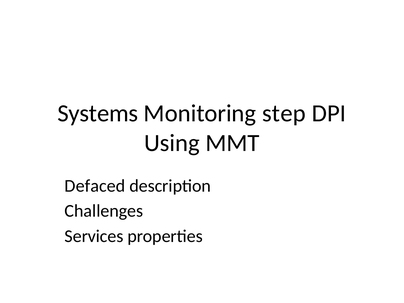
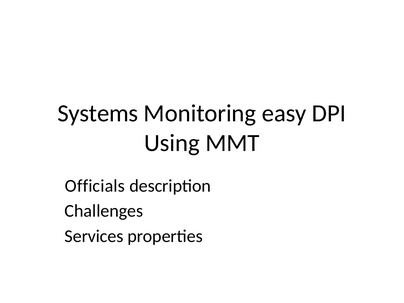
step: step -> easy (284, 114)
Defaced: Defaced -> Officials (95, 186)
